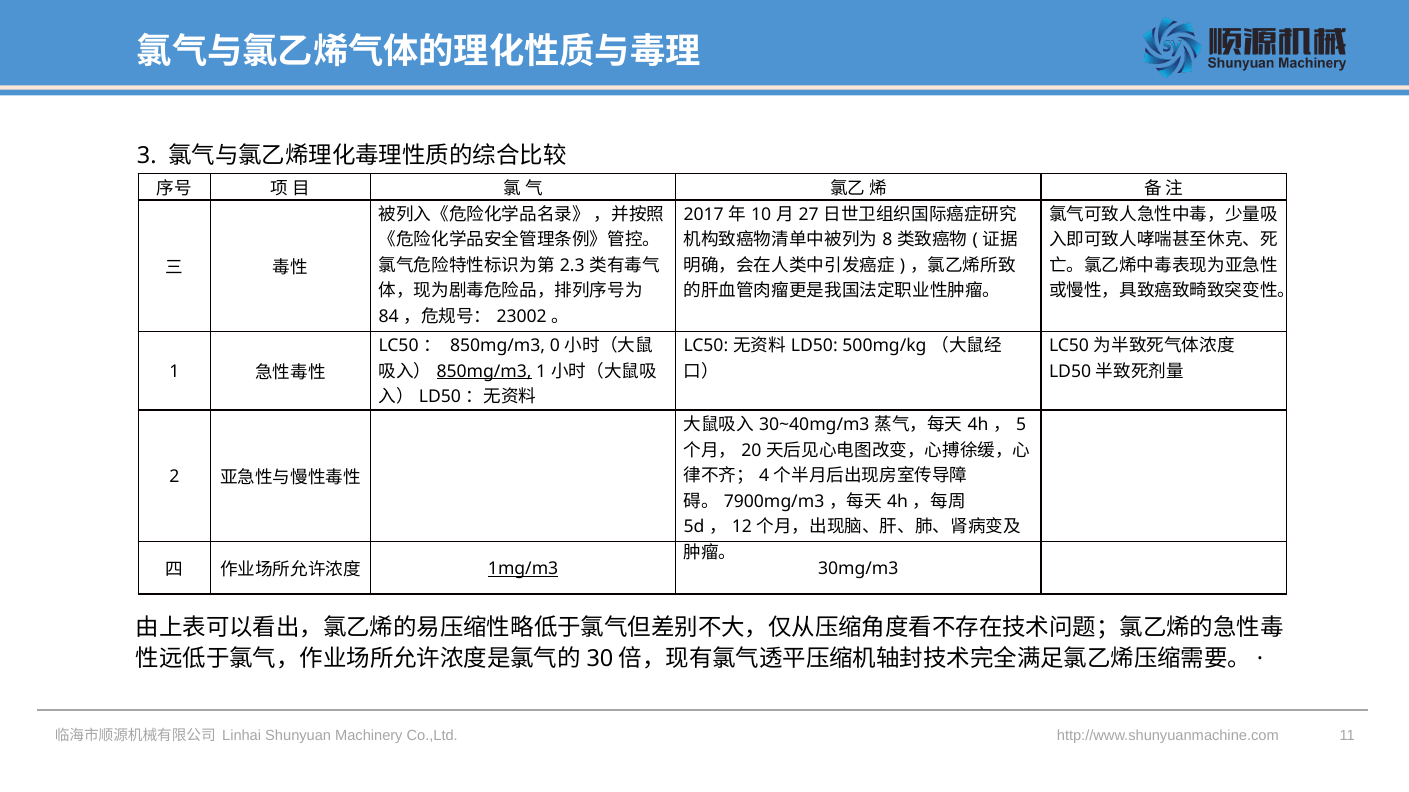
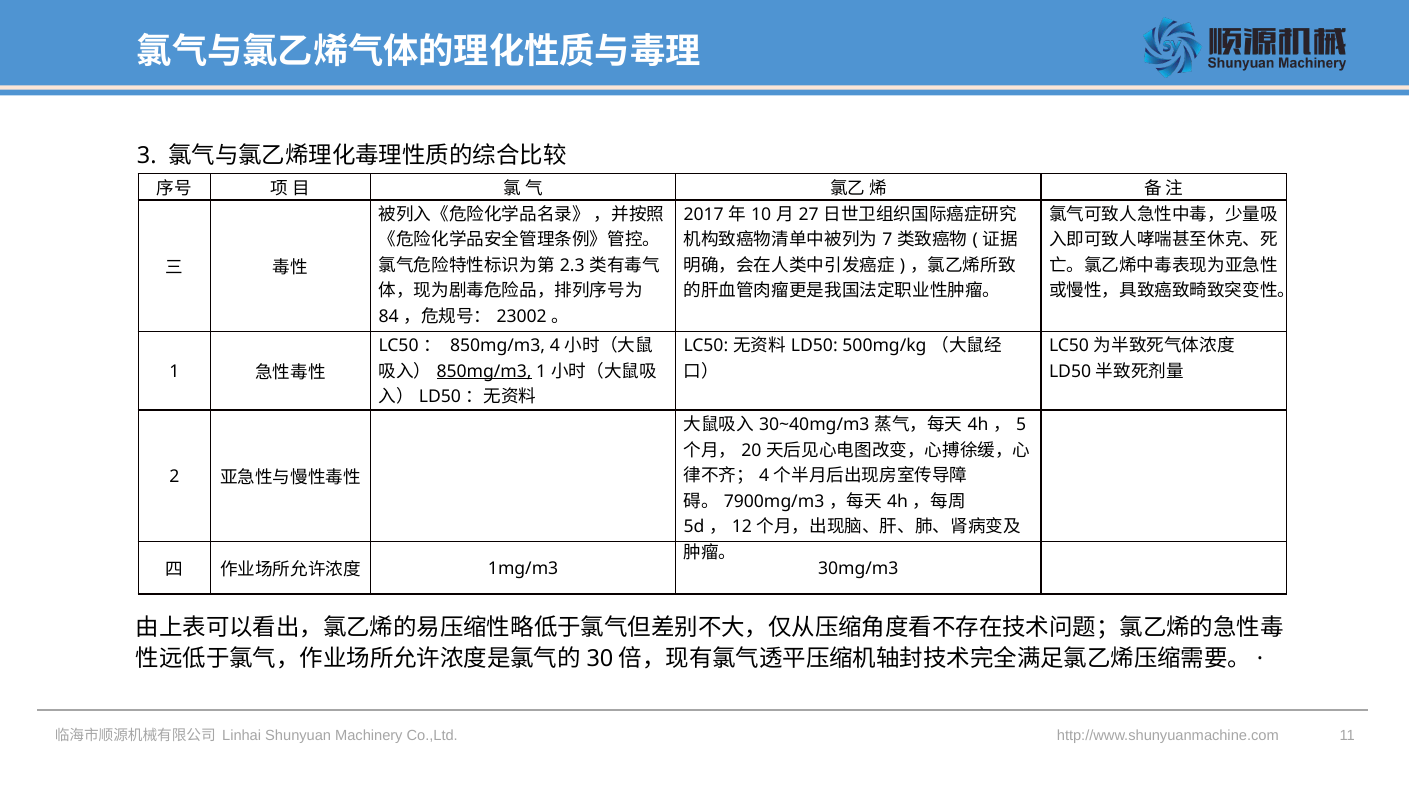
8: 8 -> 7 (887, 240)
850mg/m3 0: 0 -> 4 (555, 346)
1mg/m3 underline: present -> none (523, 569)
